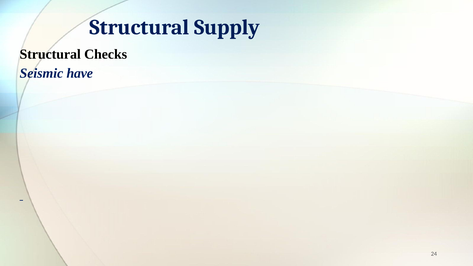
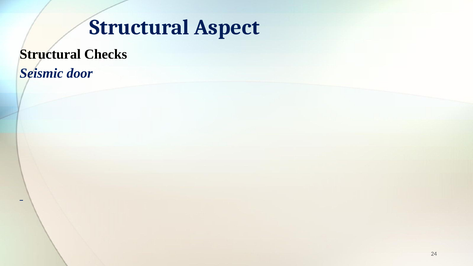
Supply: Supply -> Aspect (227, 27)
have: have -> door (80, 73)
